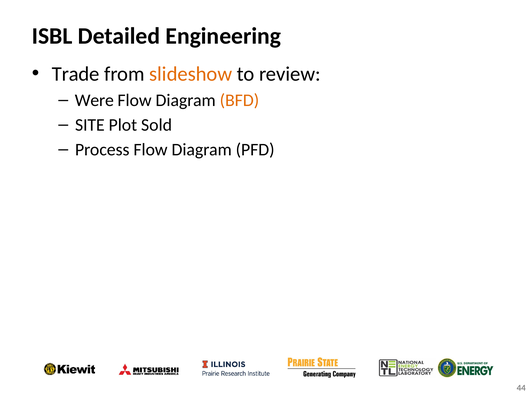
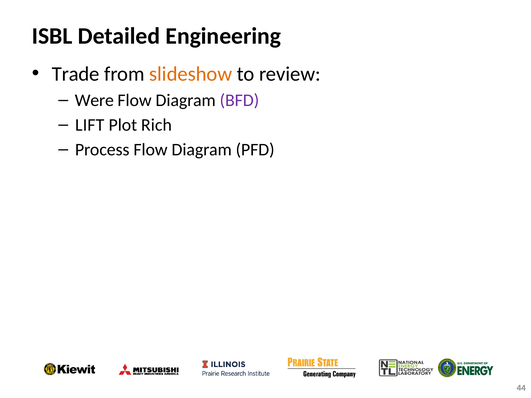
BFD colour: orange -> purple (239, 100)
SITE: SITE -> LIFT (90, 125)
Sold: Sold -> Rich (156, 125)
